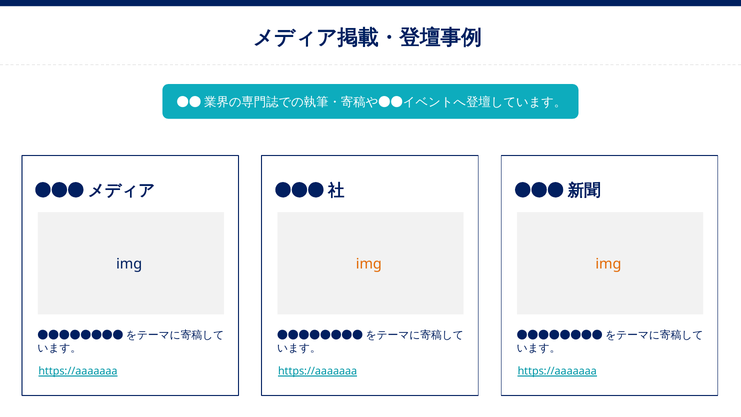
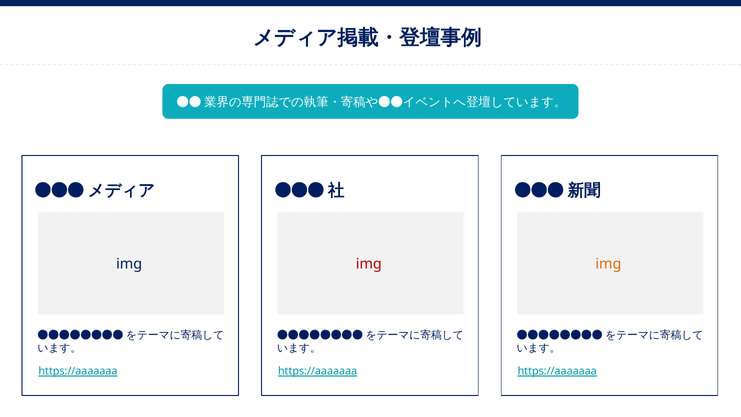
img colour: orange -> red (369, 264)
